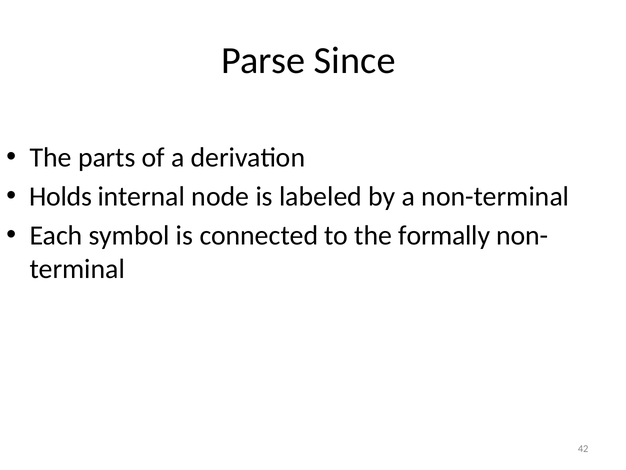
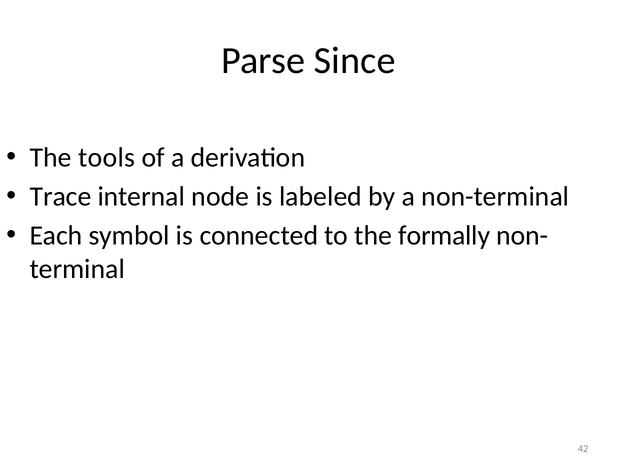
parts: parts -> tools (107, 157)
Holds: Holds -> Trace (61, 196)
